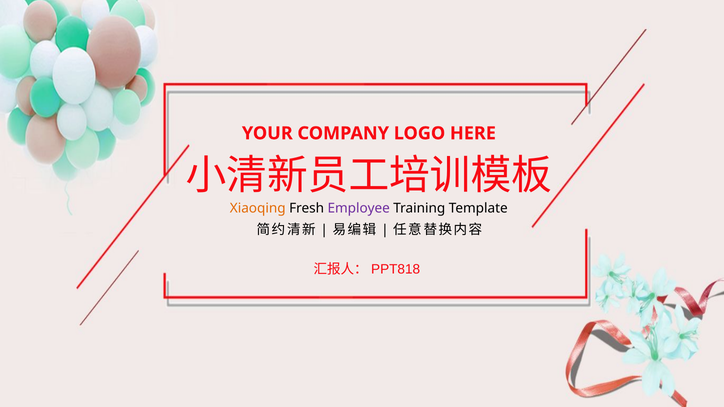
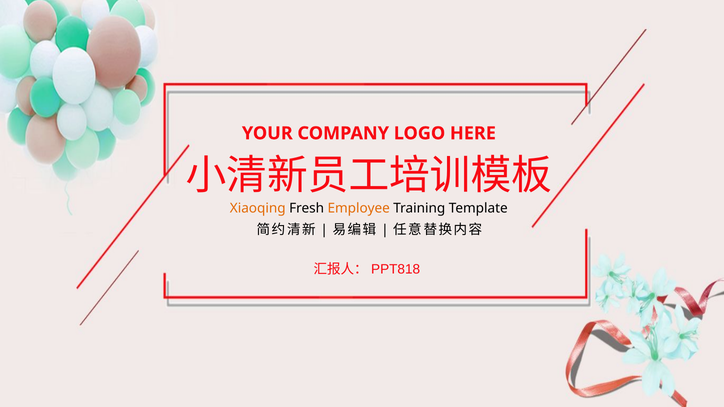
Employee colour: purple -> orange (359, 208)
